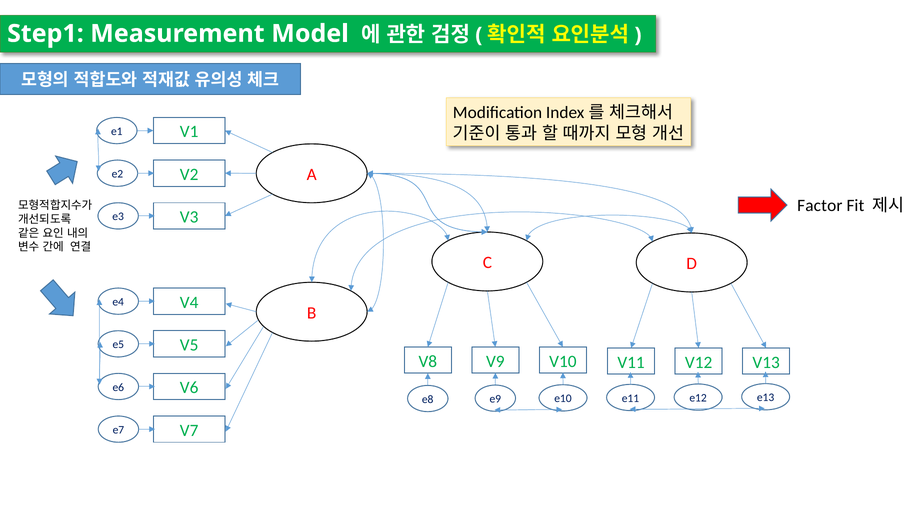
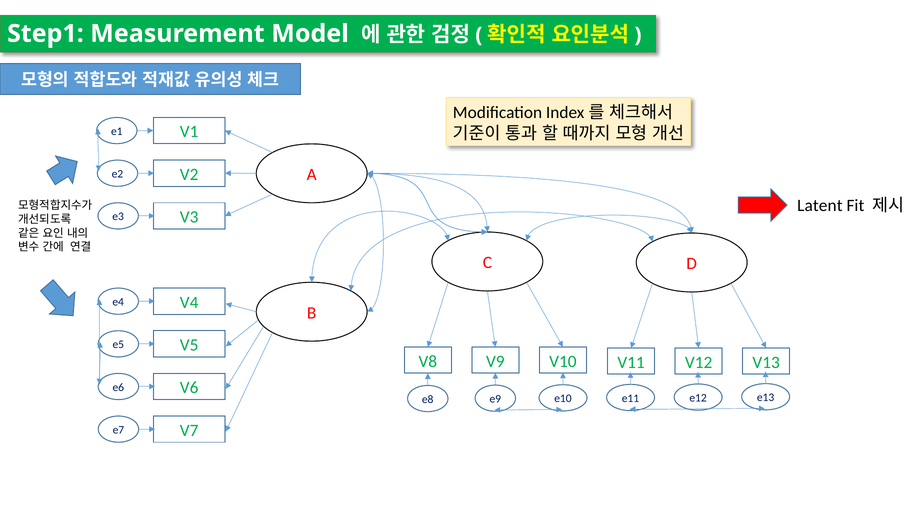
Factor: Factor -> Latent (820, 206)
